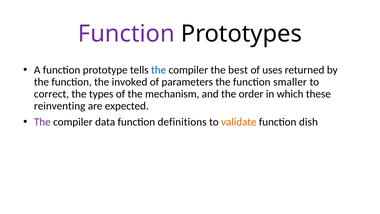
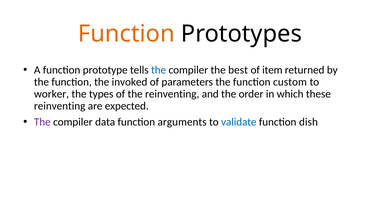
Function colour: purple -> orange (126, 34)
uses: uses -> item (272, 70)
smaller: smaller -> custom (290, 82)
correct: correct -> worker (51, 94)
the mechanism: mechanism -> reinventing (172, 94)
definitions: definitions -> arguments (182, 122)
validate colour: orange -> blue (239, 122)
